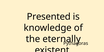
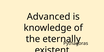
Presented: Presented -> Advanced (49, 17)
